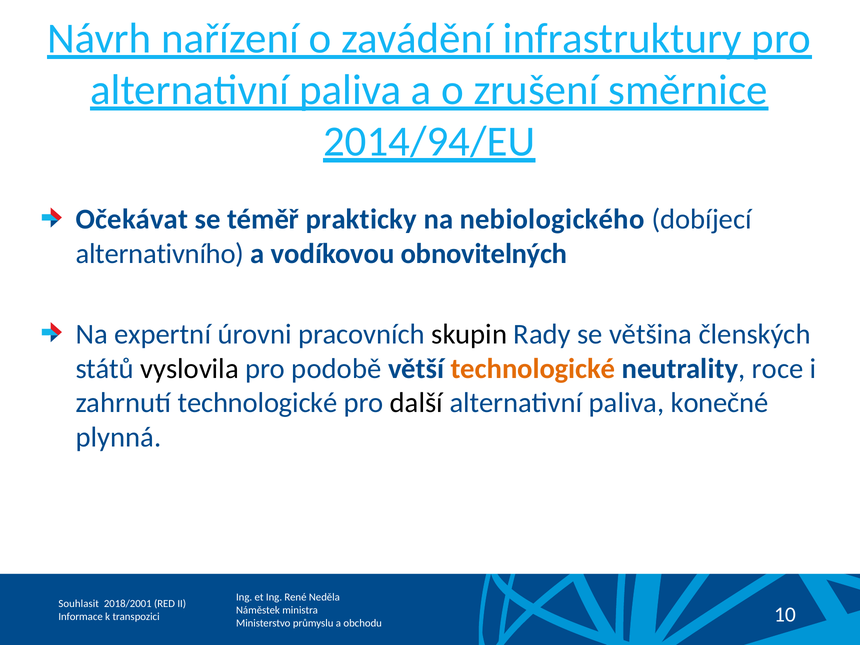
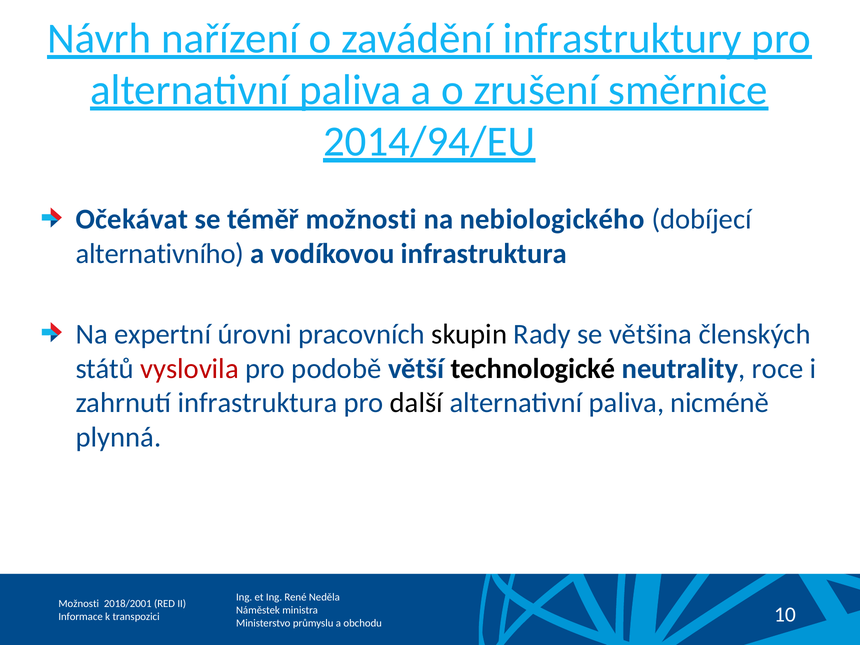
téměř prakticky: prakticky -> možnosti (361, 220)
vodíkovou obnovitelných: obnovitelných -> infrastruktura (484, 254)
vyslovila colour: black -> red (190, 369)
technologické colour: orange -> black (533, 369)
zahrnutí technologické: technologické -> infrastruktura (258, 403)
konečné: konečné -> nicméně (720, 403)
Souhlasit: Souhlasit -> Možnosti (79, 604)
